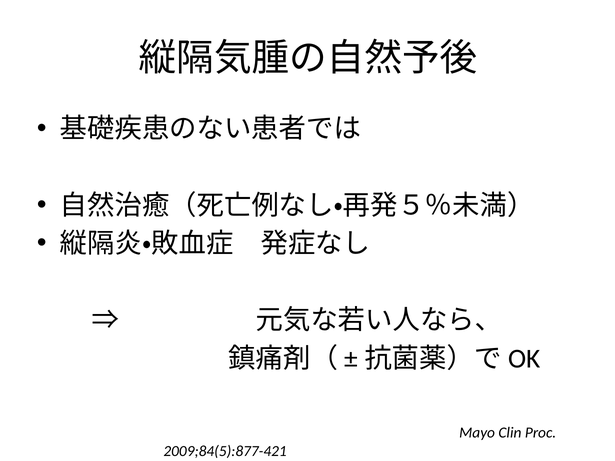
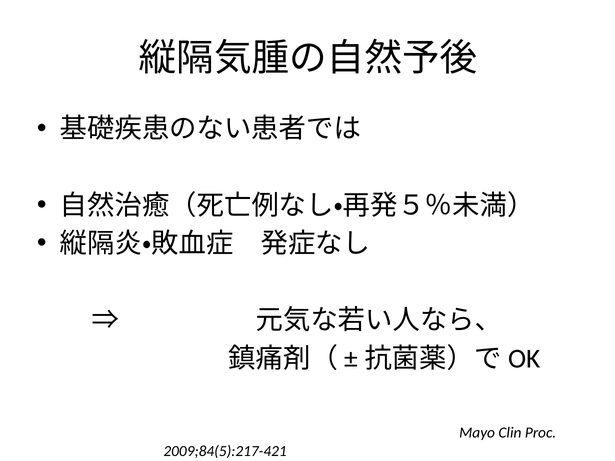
2009;84(5):877-421: 2009;84(5):877-421 -> 2009;84(5):217-421 (225, 451)
